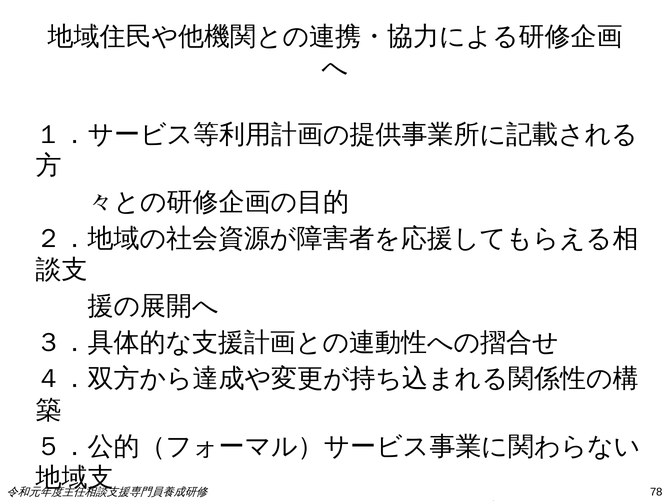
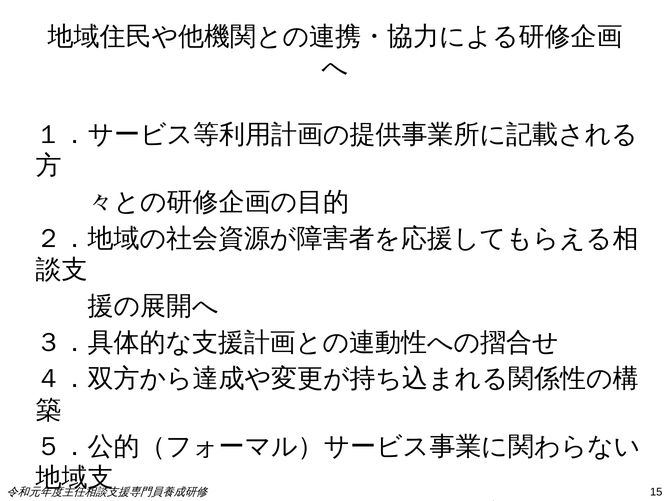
78: 78 -> 15 (656, 493)
